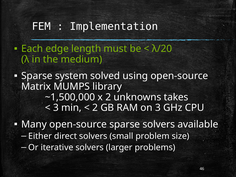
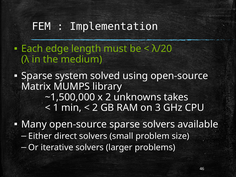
3: 3 -> 1 (56, 108)
